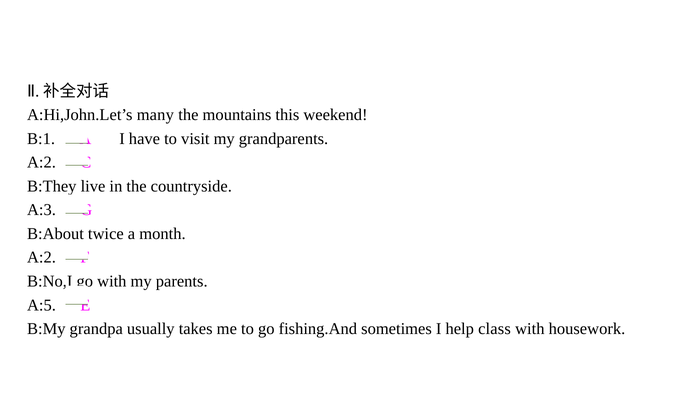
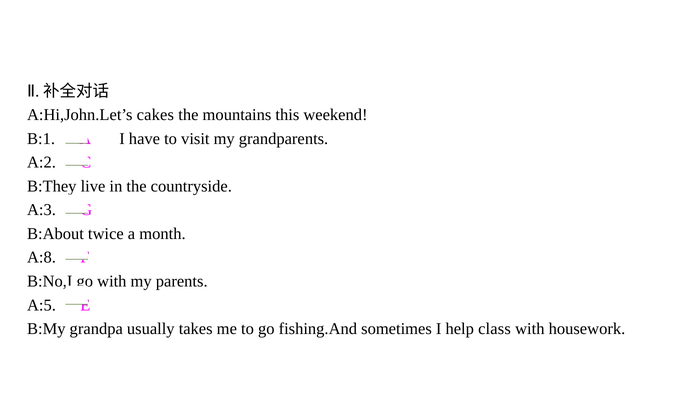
many: many -> cakes (155, 115)
A:2: A:2 -> A:8 (42, 257)
